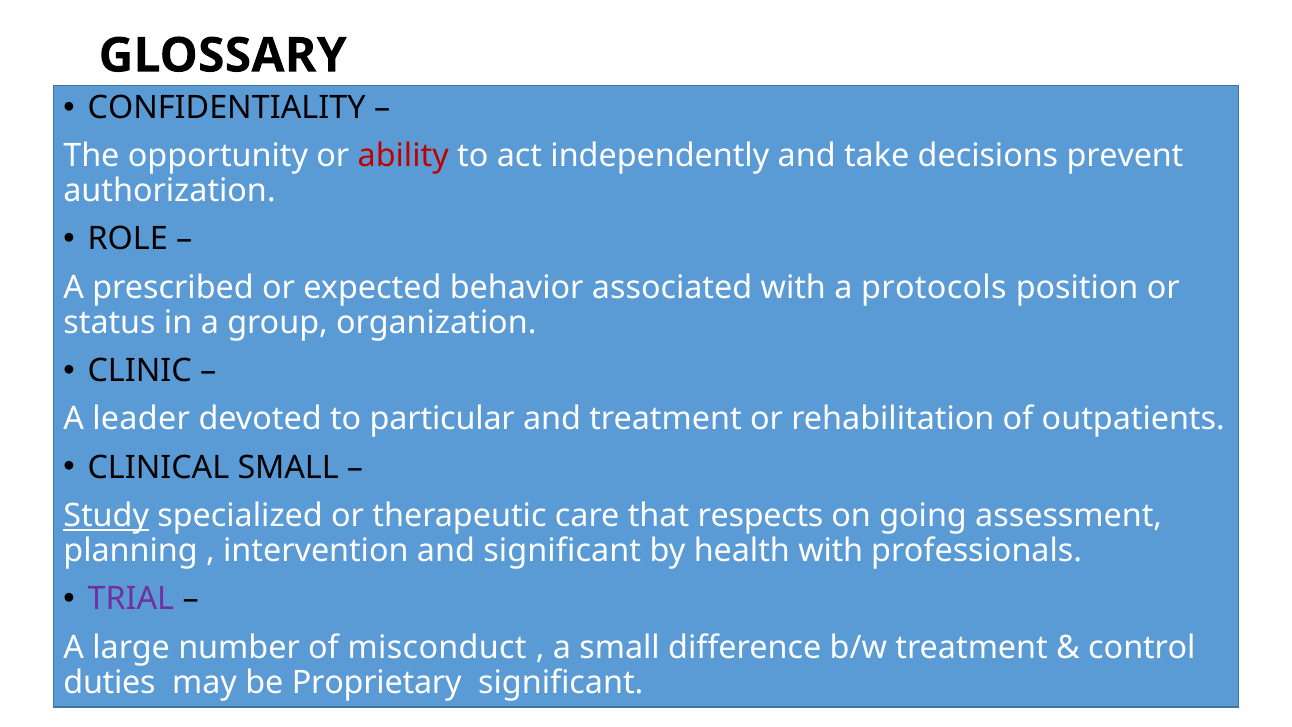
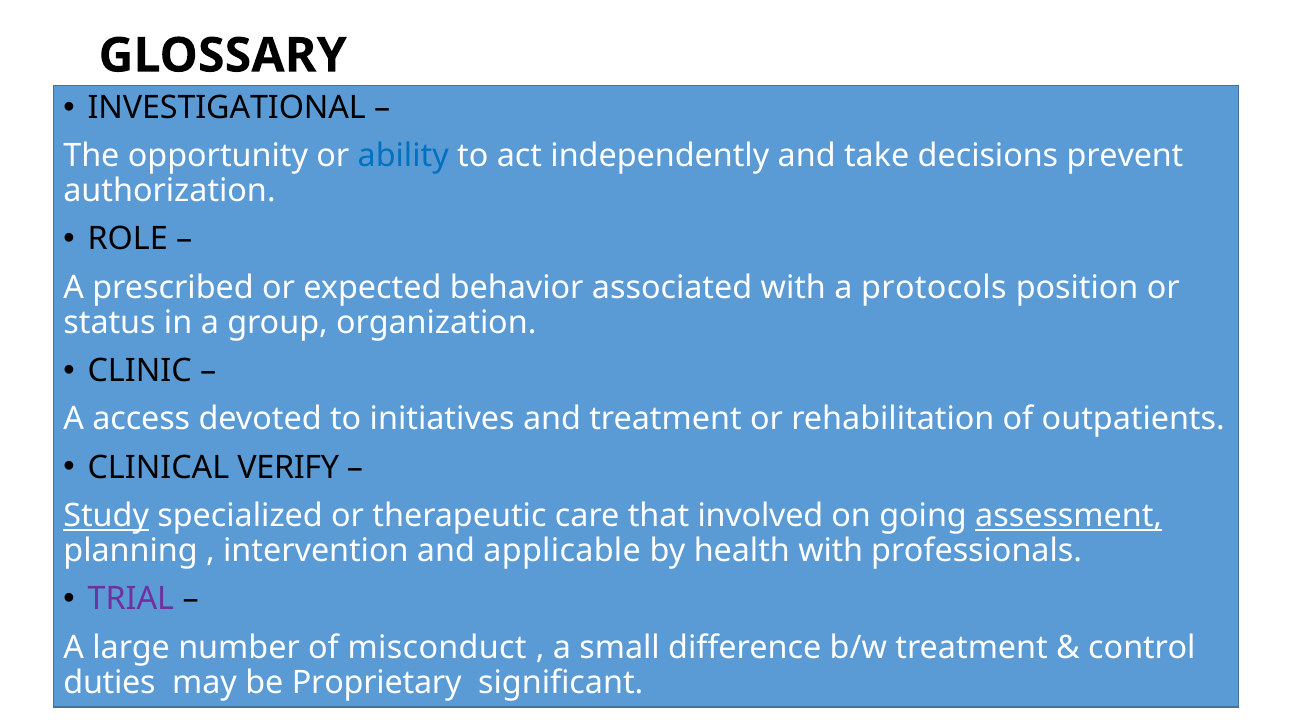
CONFIDENTIALITY: CONFIDENTIALITY -> INVESTIGATIONAL (227, 108)
ability colour: red -> blue (403, 156)
leader: leader -> access (141, 419)
particular: particular -> initiatives (442, 419)
CLINICAL SMALL: SMALL -> VERIFY (288, 467)
respects: respects -> involved (760, 516)
assessment underline: none -> present (1069, 516)
and significant: significant -> applicable (562, 551)
